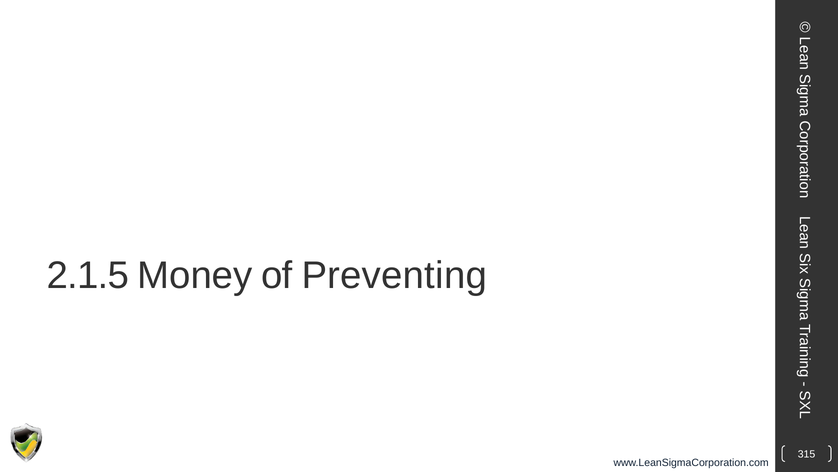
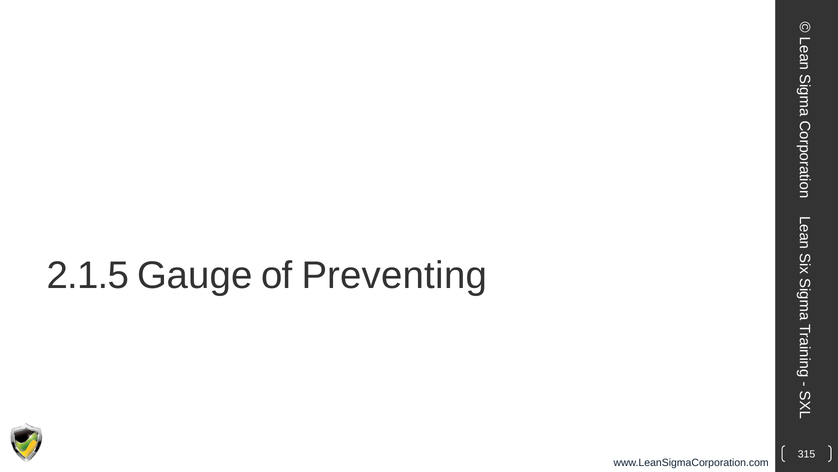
Money: Money -> Gauge (195, 275)
